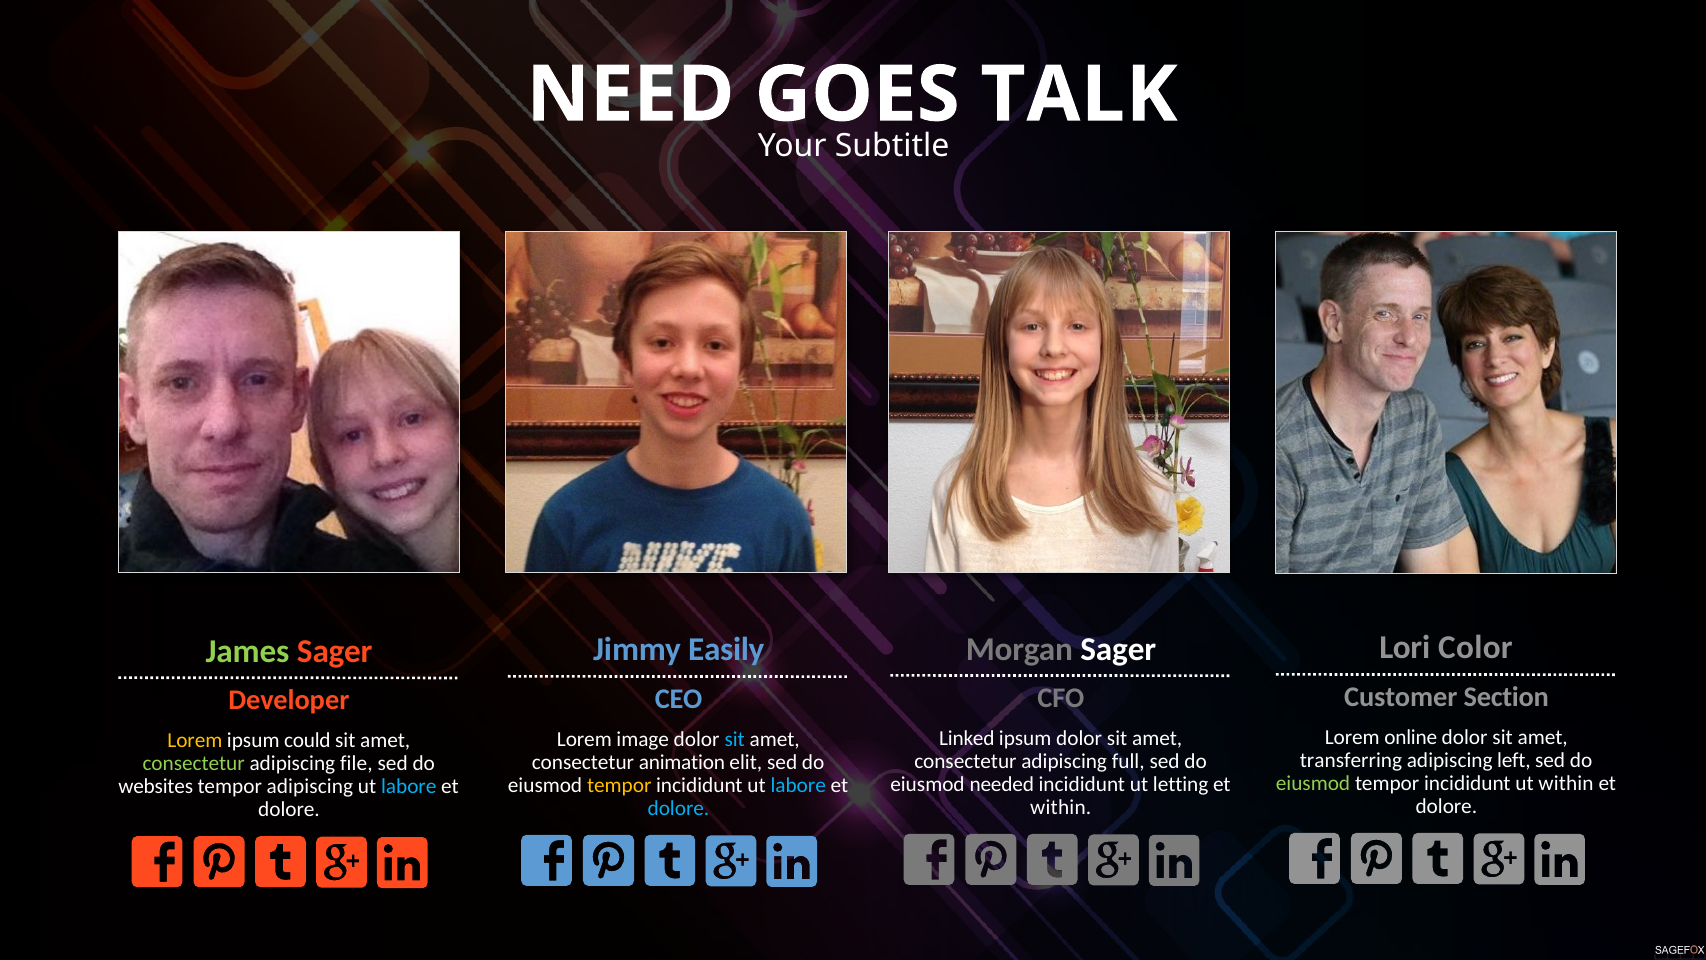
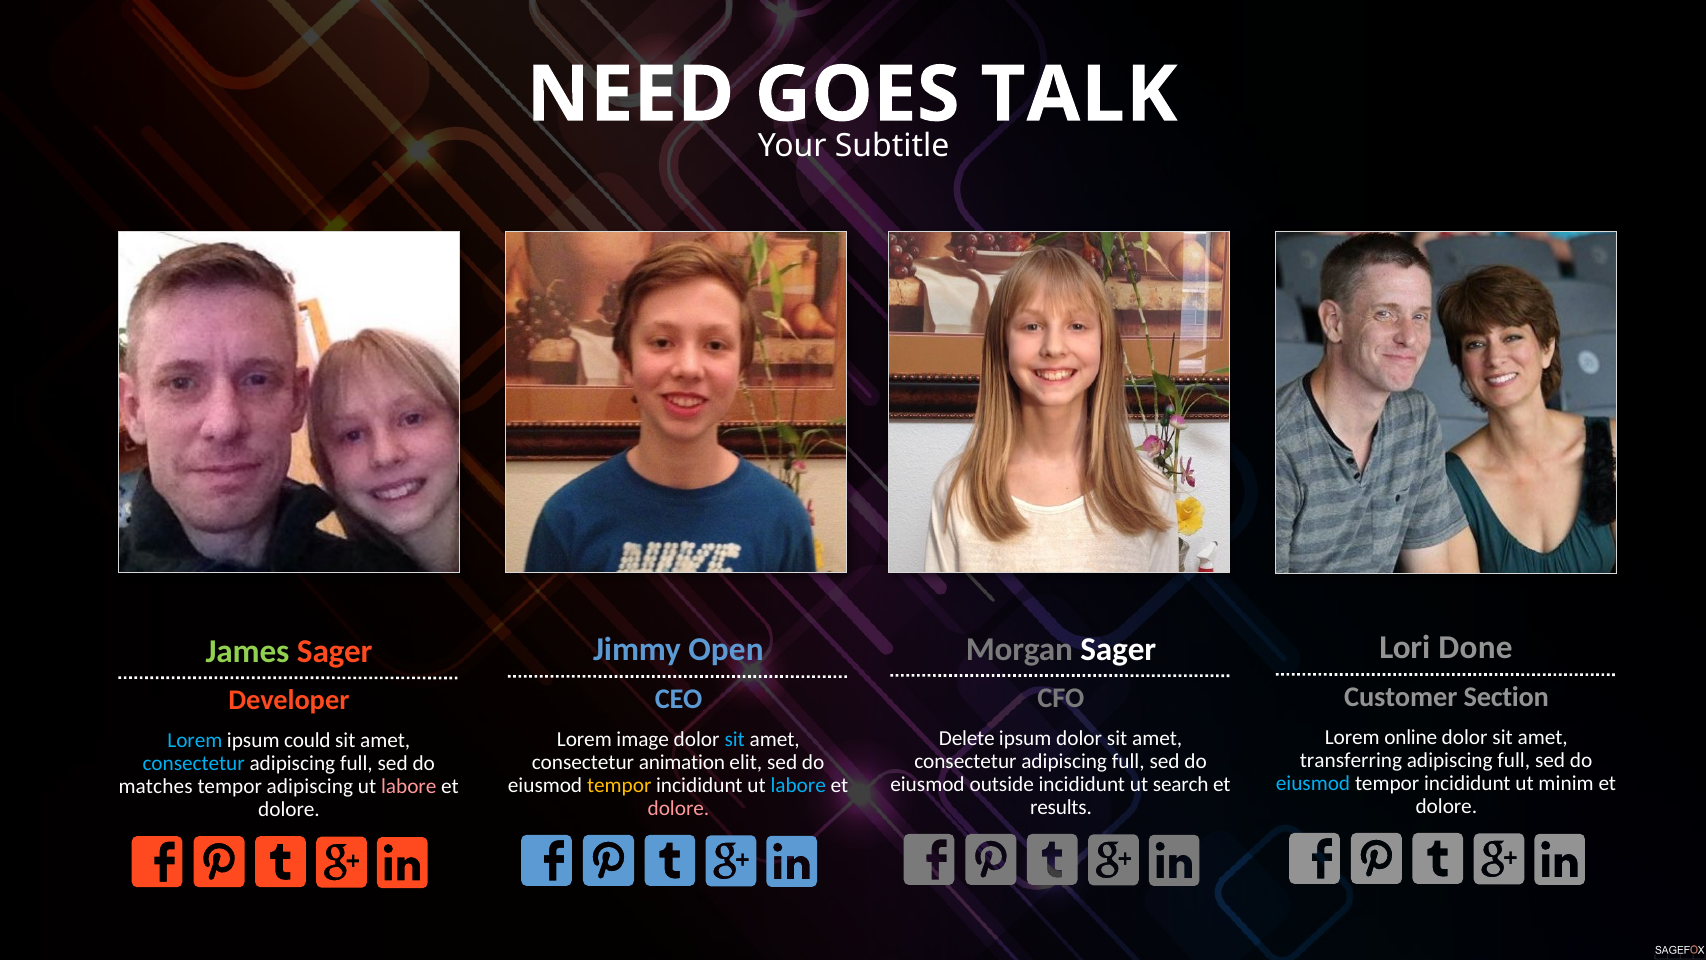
Color: Color -> Done (1475, 648)
Easily: Easily -> Open (726, 650)
Linked: Linked -> Delete (967, 738)
Lorem colour: yellow -> light blue (195, 740)
left: left -> full (1514, 760)
consectetur colour: light green -> light blue (194, 763)
file: file -> full (356, 763)
eiusmod colour: light green -> light blue (1313, 783)
ut within: within -> minim (1566, 783)
needed: needed -> outside (1002, 784)
letting: letting -> search (1181, 784)
websites: websites -> matches (156, 786)
labore colour: light blue -> pink (409, 786)
within: within -> results (1061, 807)
dolore colour: light blue -> pink (678, 808)
